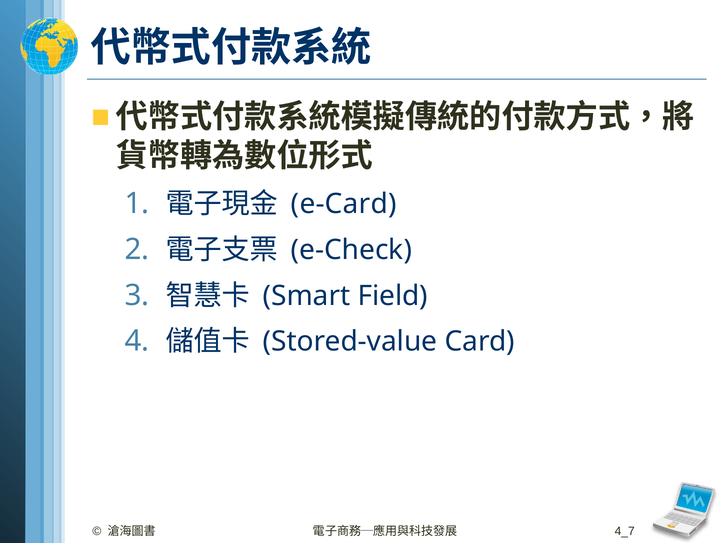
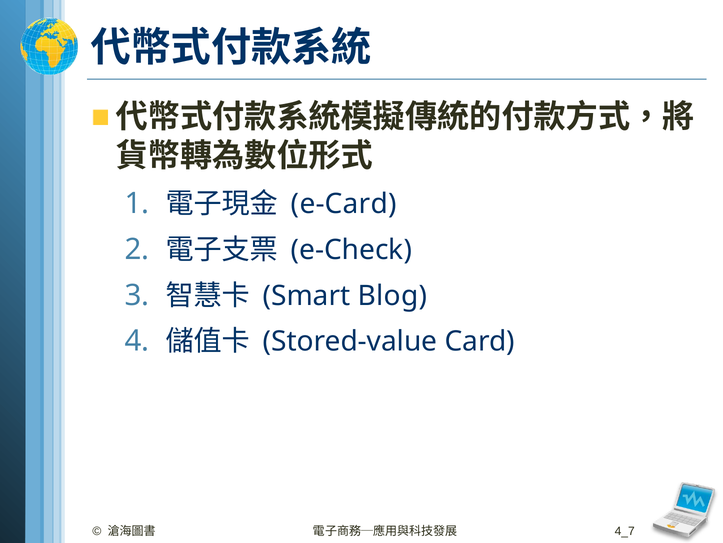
Field: Field -> Blog (393, 295)
